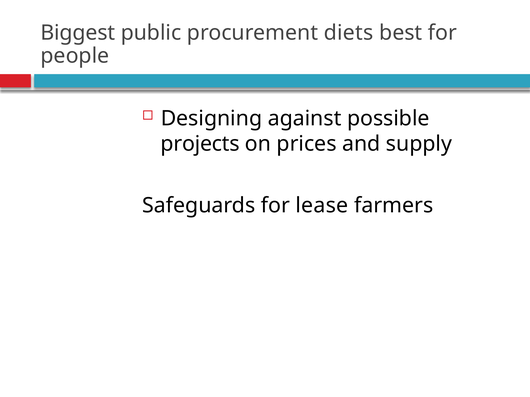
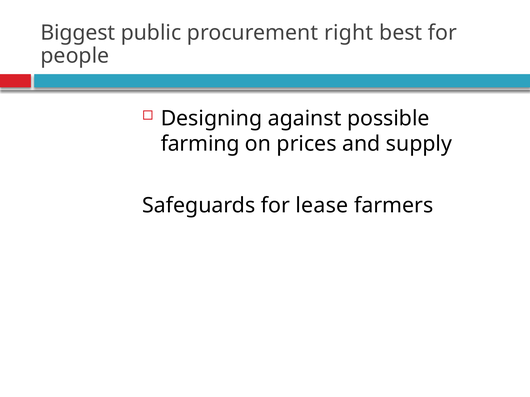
diets: diets -> right (349, 33)
projects: projects -> farming (200, 144)
